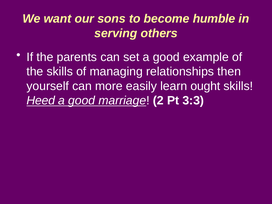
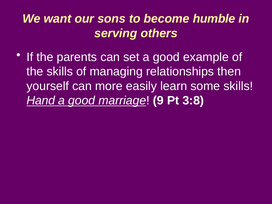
ought: ought -> some (205, 86)
Heed: Heed -> Hand (41, 101)
2: 2 -> 9 (158, 101)
3:3: 3:3 -> 3:8 (193, 101)
